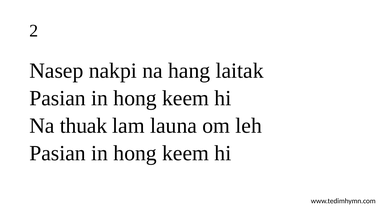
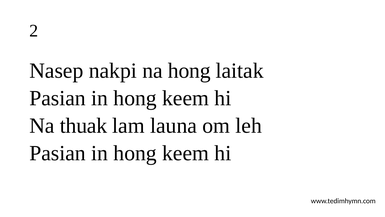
na hang: hang -> hong (189, 71)
